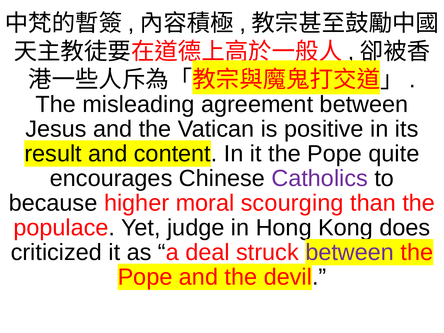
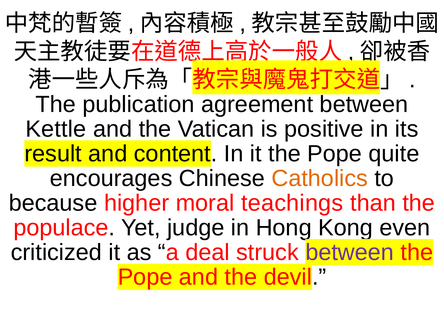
misleading: misleading -> publication (138, 105)
Jesus: Jesus -> Kettle (56, 129)
Catholics colour: purple -> orange (320, 178)
scourging: scourging -> teachings (292, 203)
does: does -> even (405, 228)
